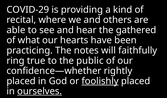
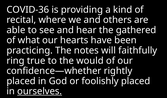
COVID-29: COVID-29 -> COVID-36 (28, 10)
public: public -> would (90, 61)
foolishly underline: present -> none (100, 81)
